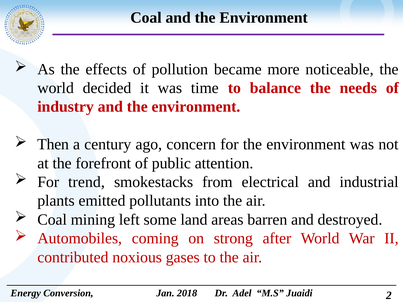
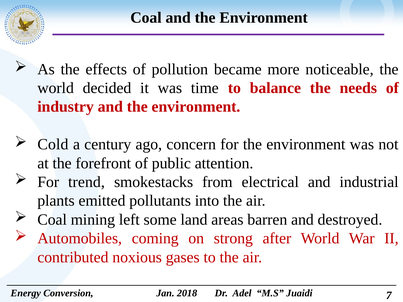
Then: Then -> Cold (53, 144)
2: 2 -> 7 (389, 296)
